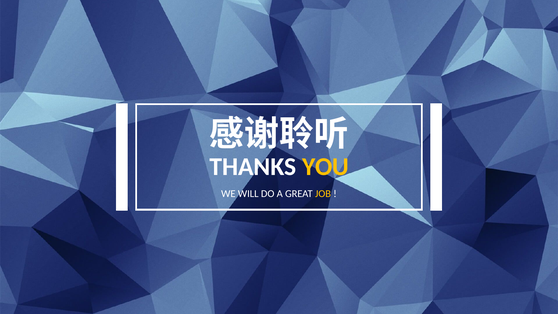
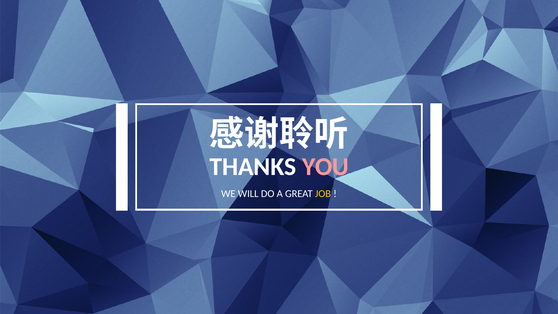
YOU colour: yellow -> pink (325, 167)
